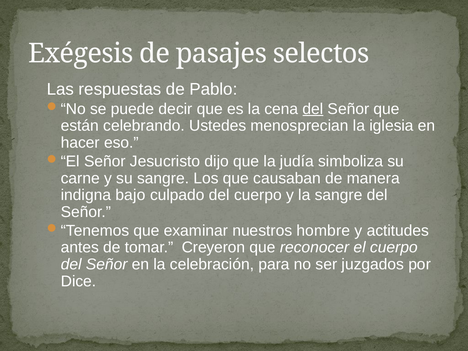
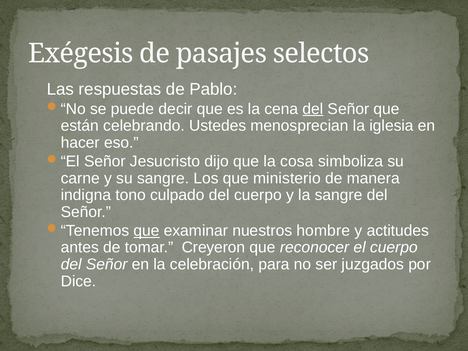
judía: judía -> cosa (297, 161)
causaban: causaban -> ministerio (287, 178)
bajo: bajo -> tono (131, 195)
que underline: none -> present (147, 231)
